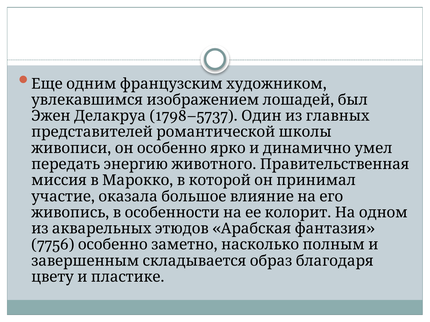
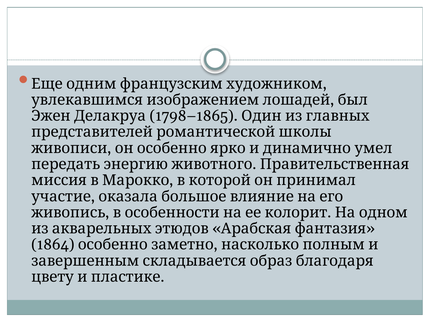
1798–5737: 1798–5737 -> 1798–1865 (194, 116)
7756: 7756 -> 1864 (53, 245)
